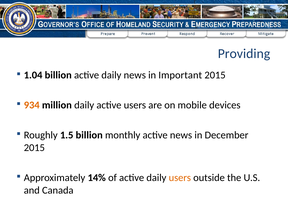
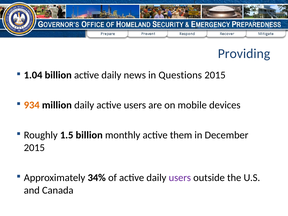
Important: Important -> Questions (180, 75)
active news: news -> them (181, 135)
14%: 14% -> 34% (97, 178)
users colour: orange -> purple (180, 178)
